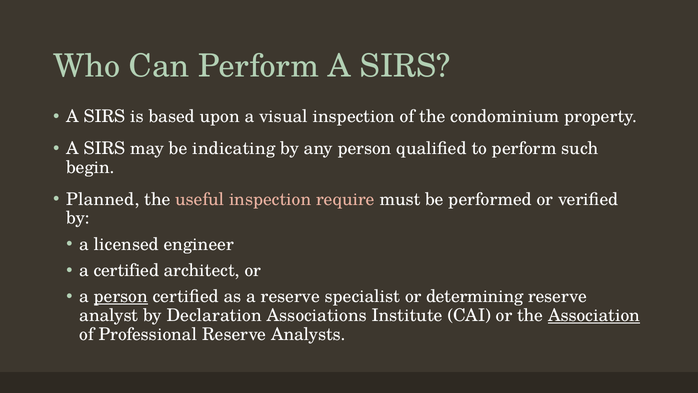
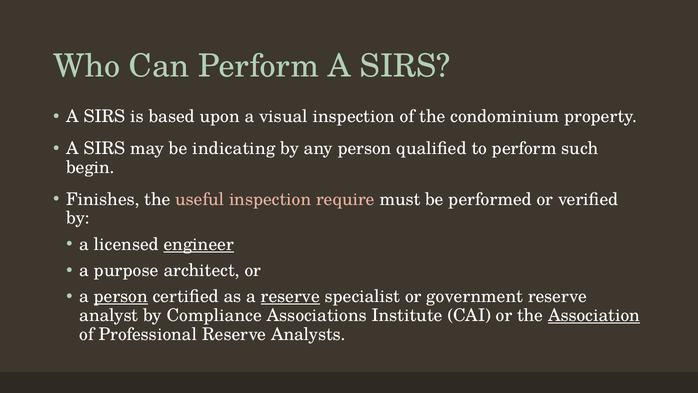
Planned: Planned -> Finishes (103, 199)
engineer underline: none -> present (199, 244)
a certified: certified -> purpose (126, 270)
reserve underline: none -> present (290, 296)
determining: determining -> government (475, 296)
Declaration: Declaration -> Compliance (214, 315)
